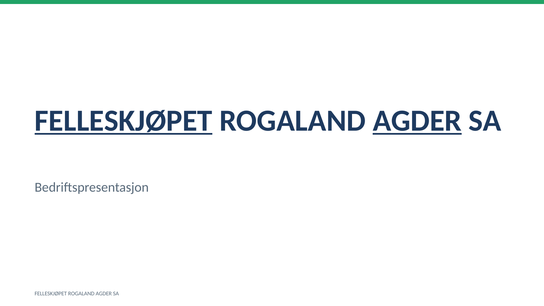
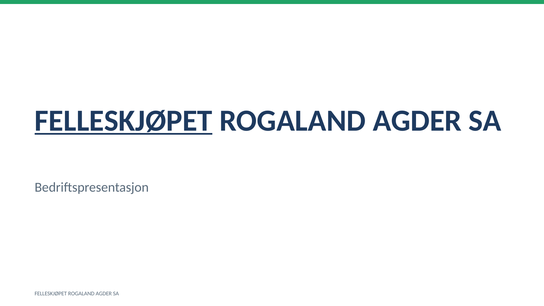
AGDER underline: present -> none (417, 121)
